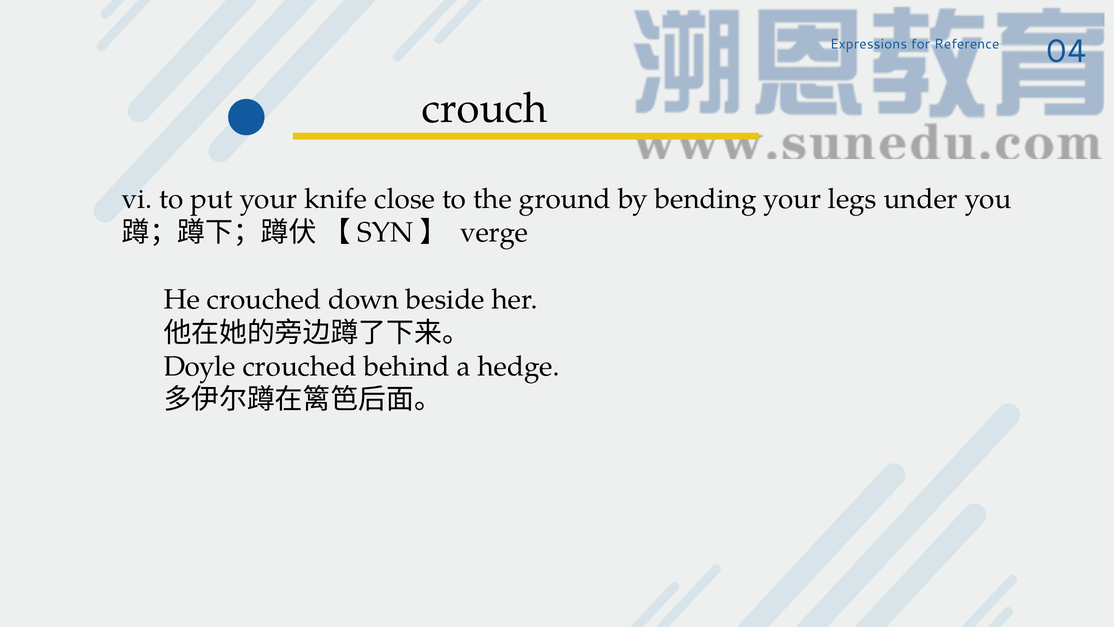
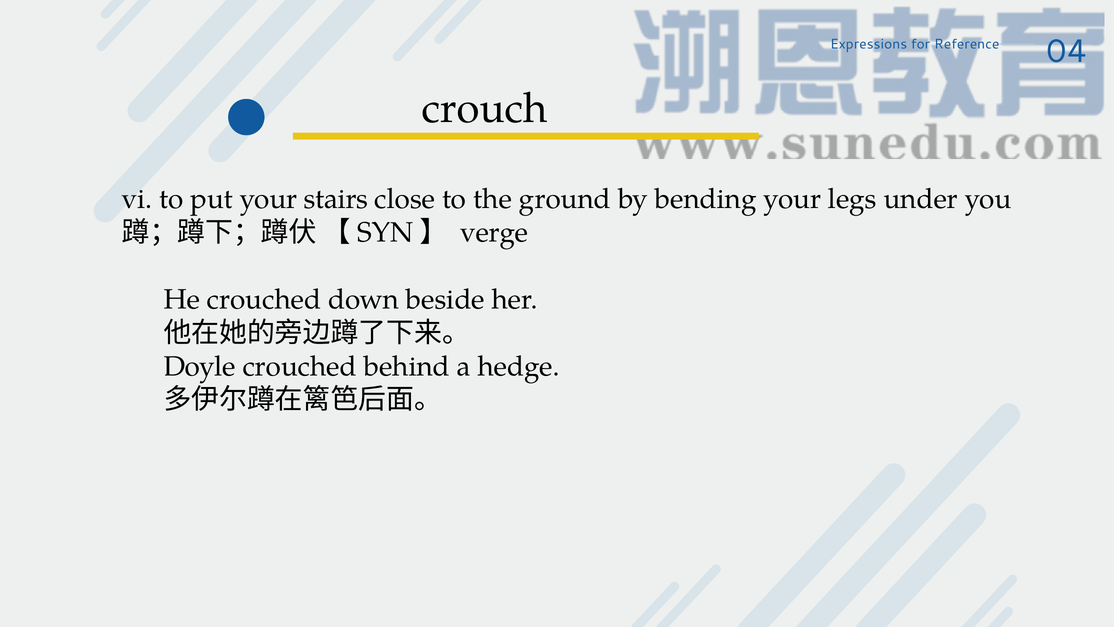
knife: knife -> stairs (336, 199)
